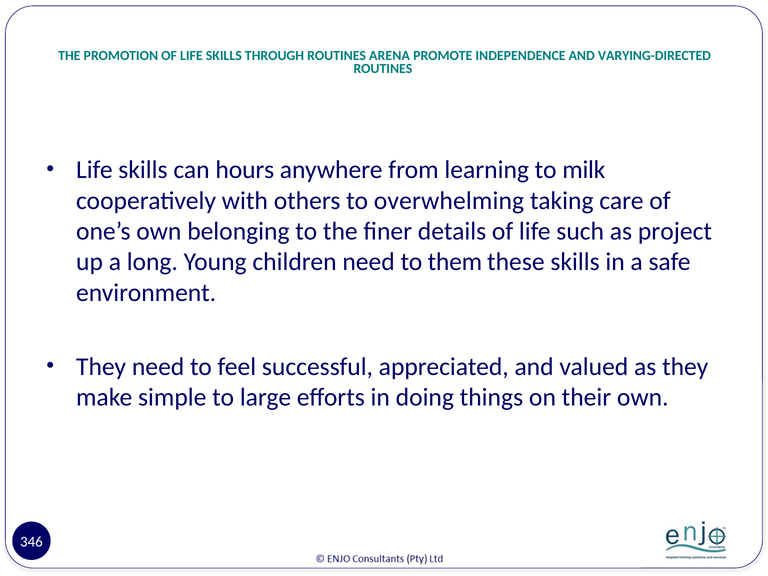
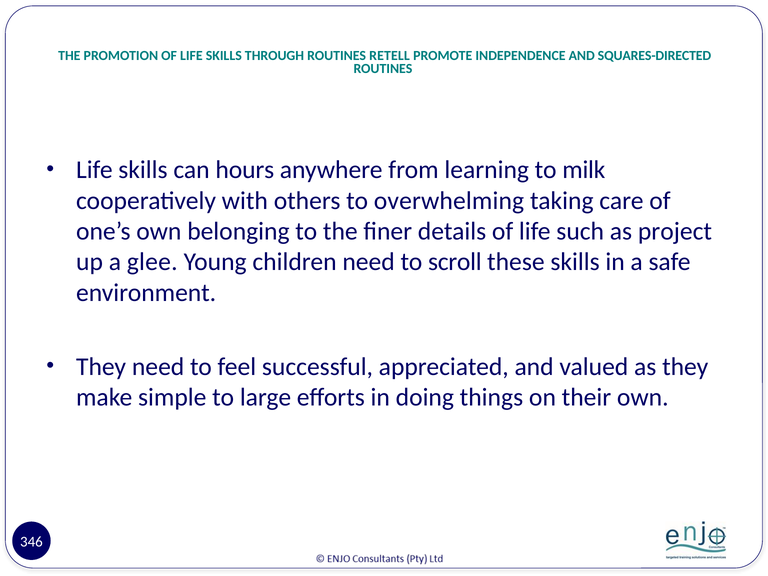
ARENA: ARENA -> RETELL (390, 55)
VARYING-DIRECTED: VARYING-DIRECTED -> SQUARES-DIRECTED (654, 55)
long: long -> glee (152, 262)
them: them -> scroll (455, 262)
